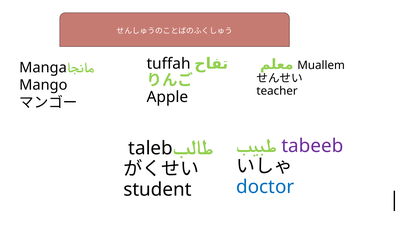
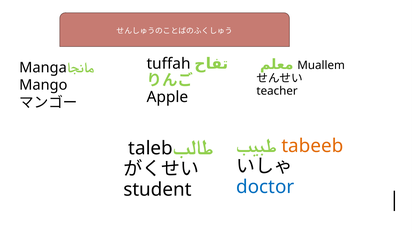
tabeeb colour: purple -> orange (312, 146)
